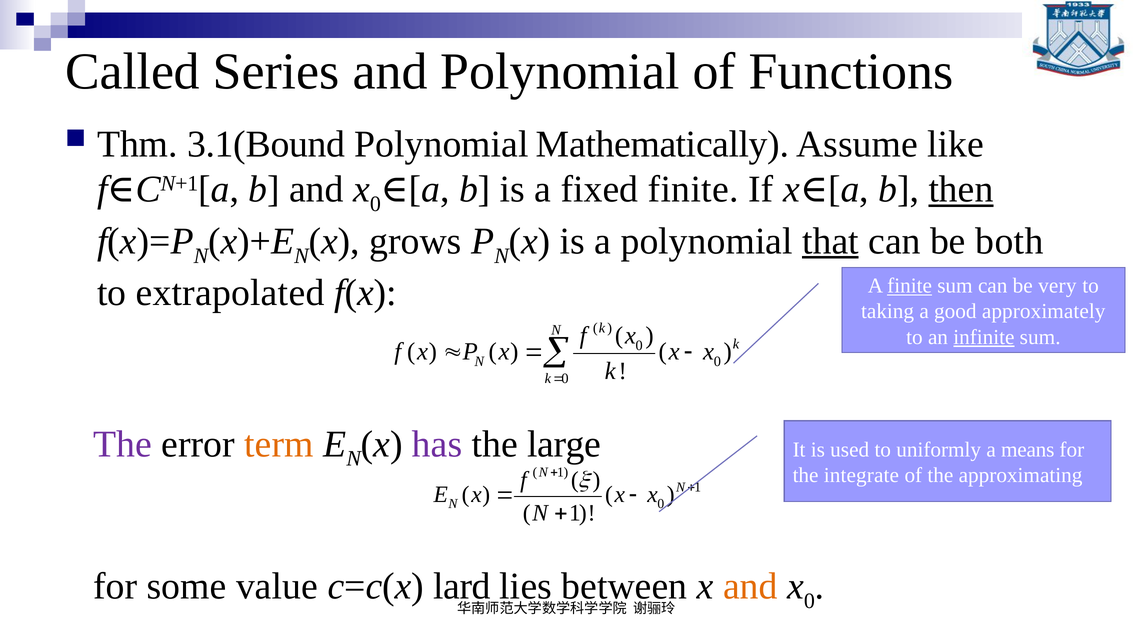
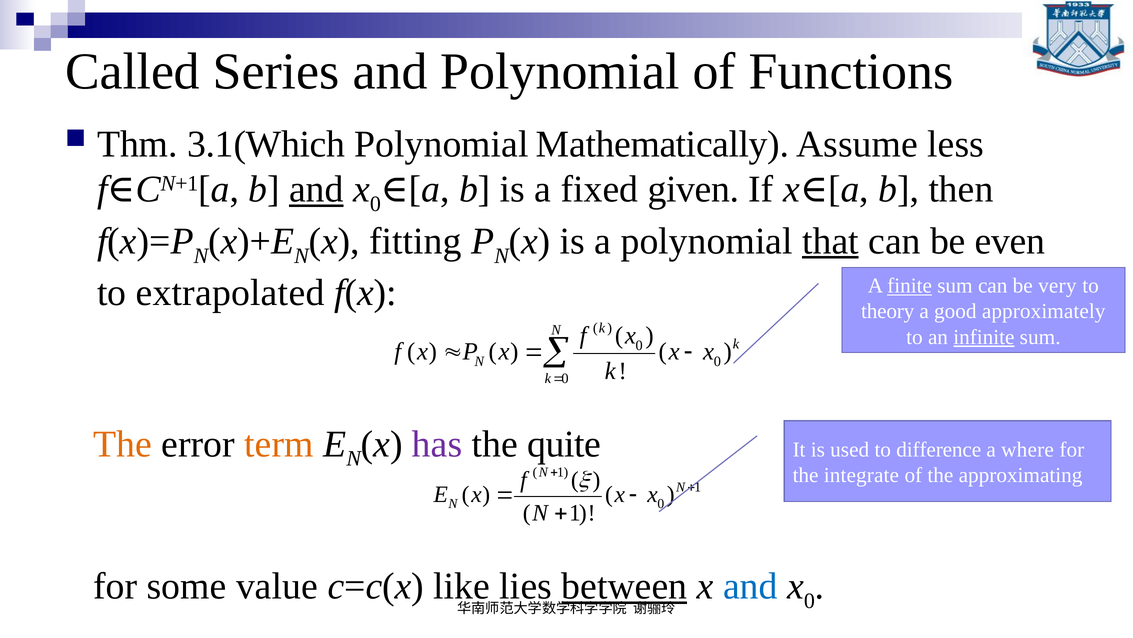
3.1(Bound: 3.1(Bound -> 3.1(Which (266, 144)
like: like -> less (956, 144)
and underline: none -> present (316, 189)
fixed finite: finite -> given (693, 189)
then underline: present -> none (961, 189)
grows: grows -> fitting (415, 241)
both: both -> even (1010, 241)
taking: taking -> theory (888, 311)
The colour: purple -> orange (123, 444)
large: large -> quite (564, 444)
uniformly: uniformly -> difference (939, 449)
means: means -> where (1028, 449)
lard: lard -> like (462, 586)
between underline: none -> present (624, 586)
and colour: orange -> blue (750, 586)
